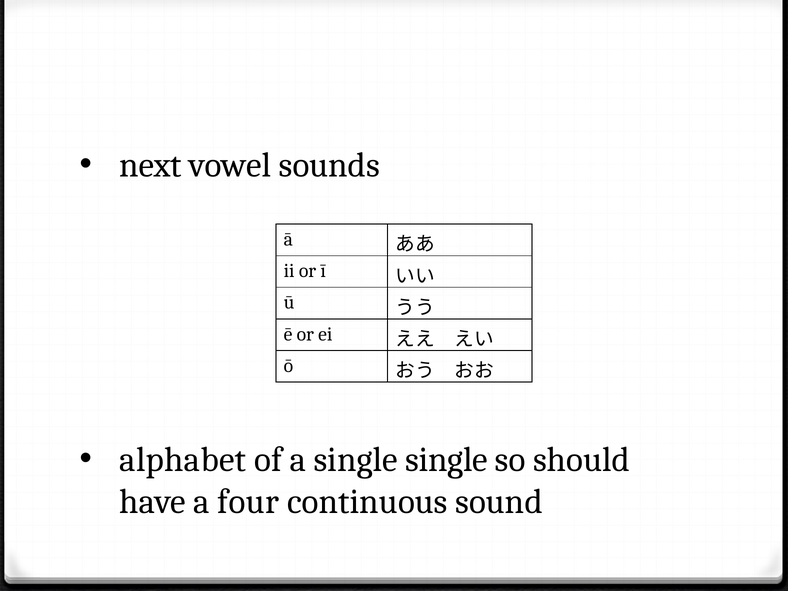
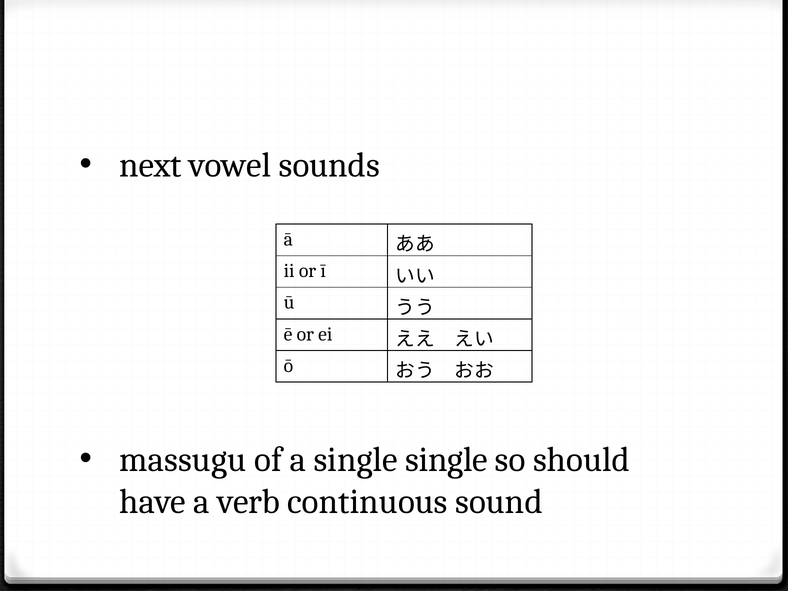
alphabet: alphabet -> massugu (183, 459)
four: four -> verb (249, 502)
